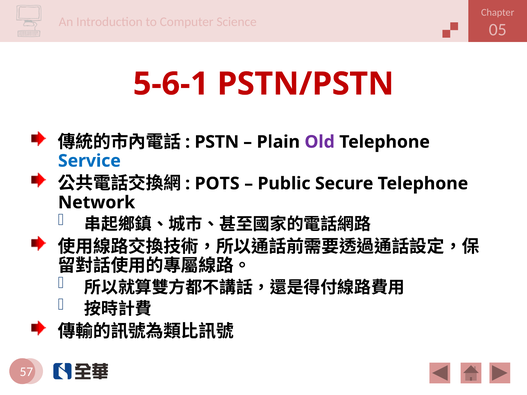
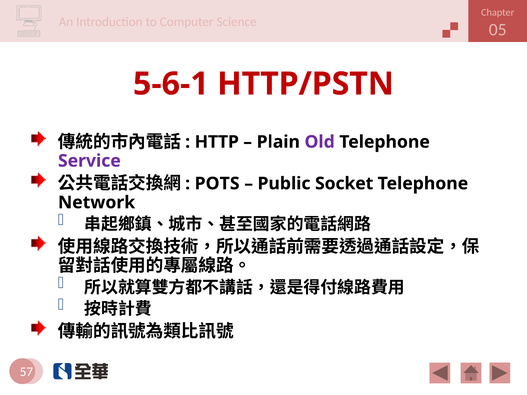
PSTN/PSTN: PSTN/PSTN -> HTTP/PSTN (306, 84)
PSTN: PSTN -> HTTP (217, 142)
Service colour: blue -> purple (89, 161)
Secure: Secure -> Socket (344, 184)
